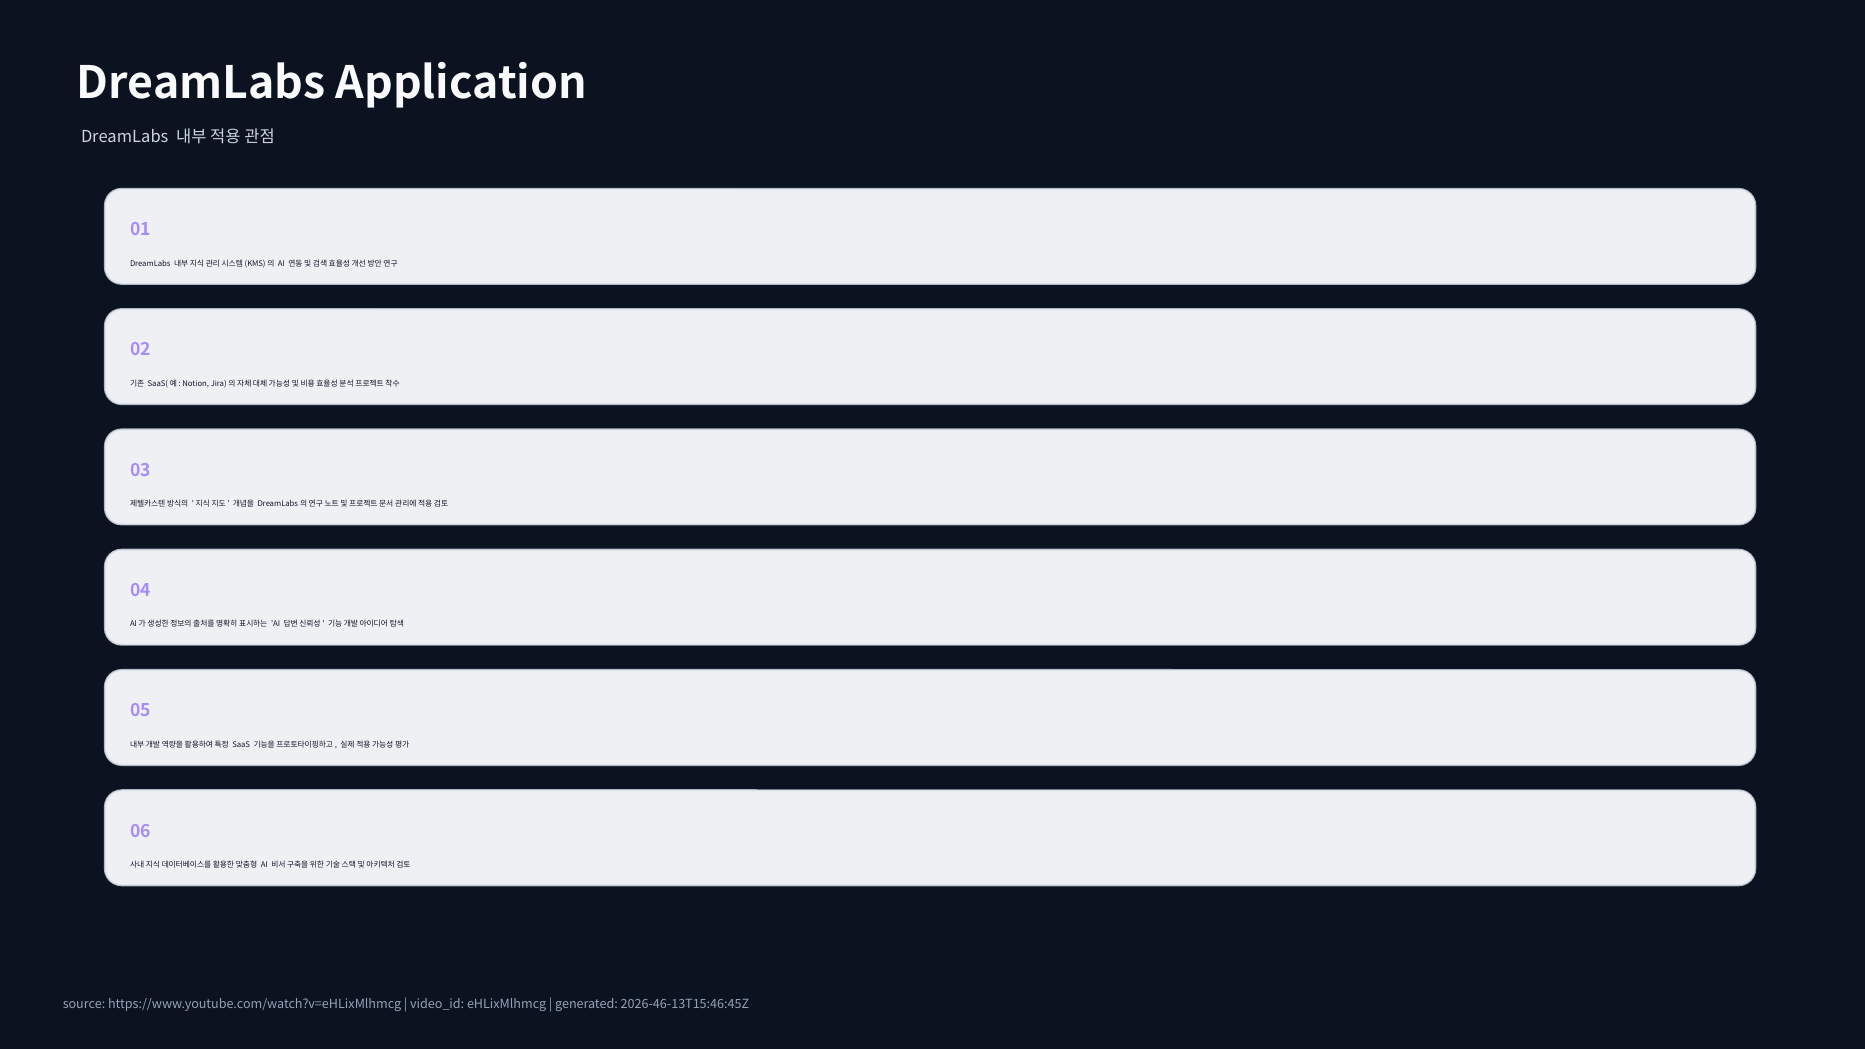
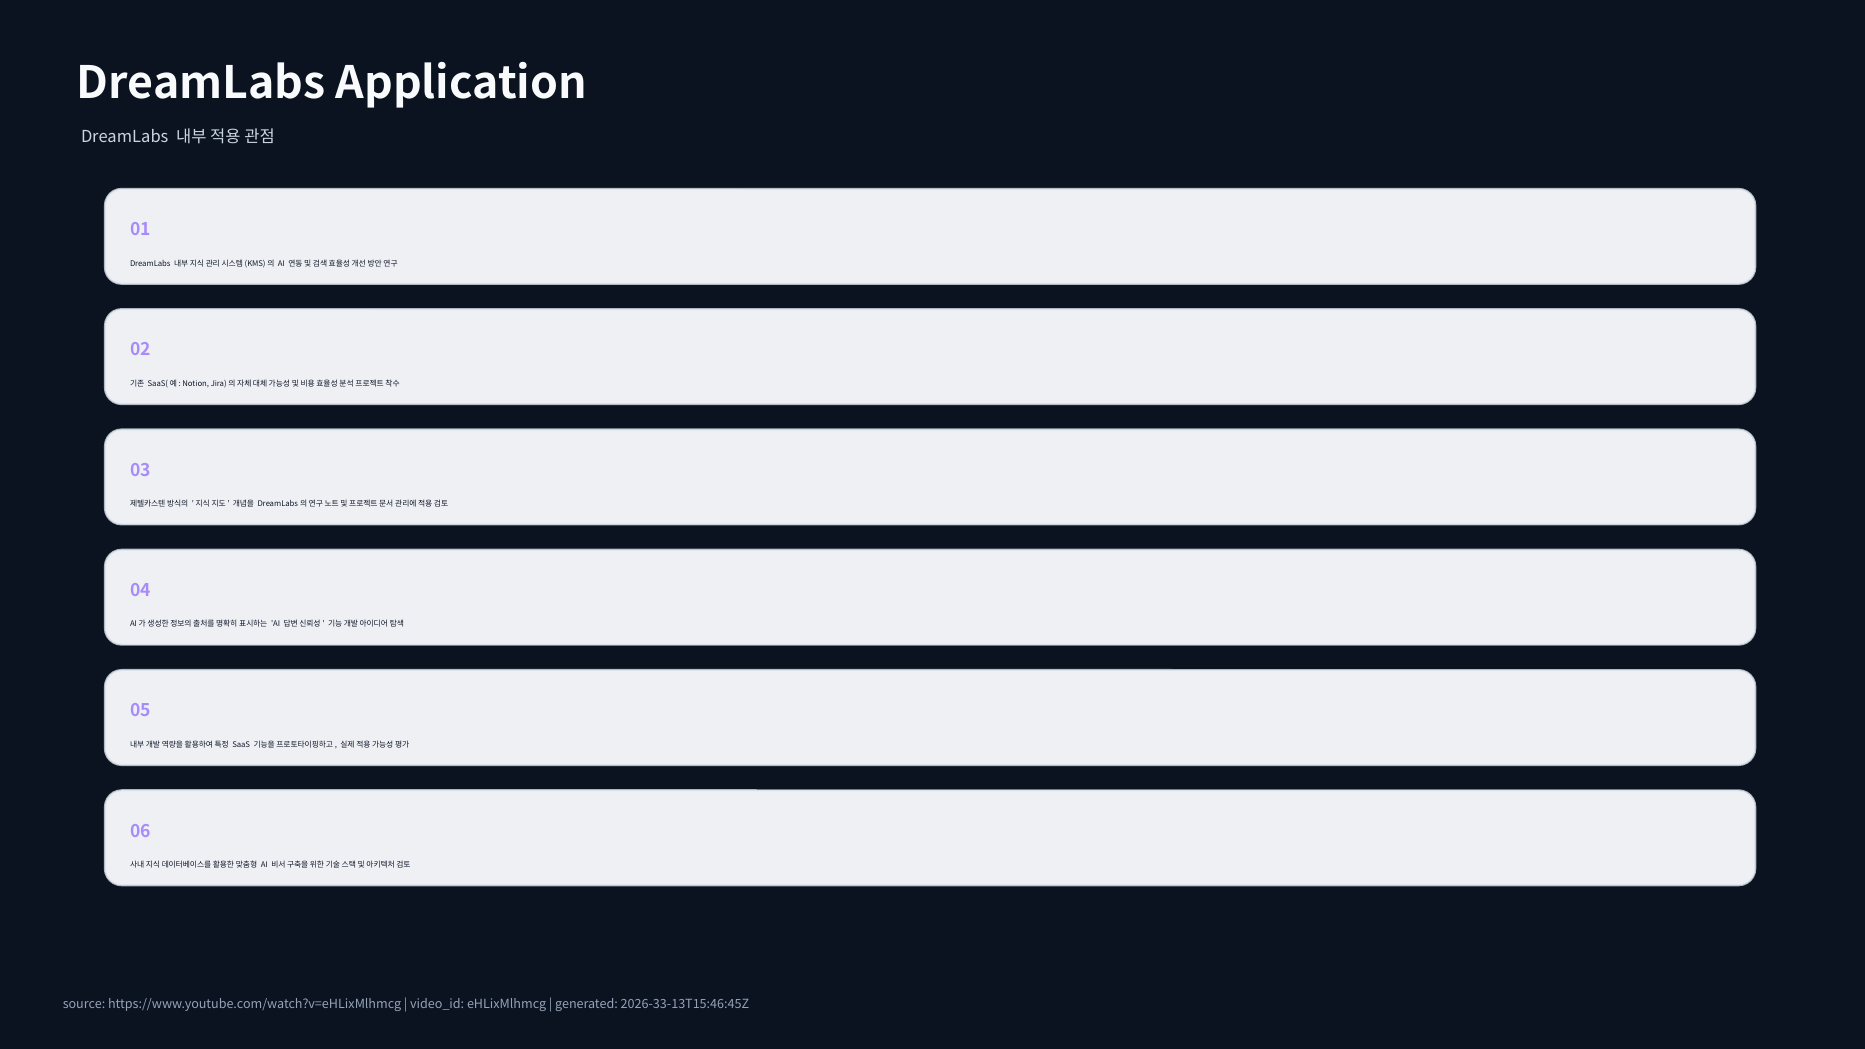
2026-46-13T15:46:45Z: 2026-46-13T15:46:45Z -> 2026-33-13T15:46:45Z (685, 1004)
